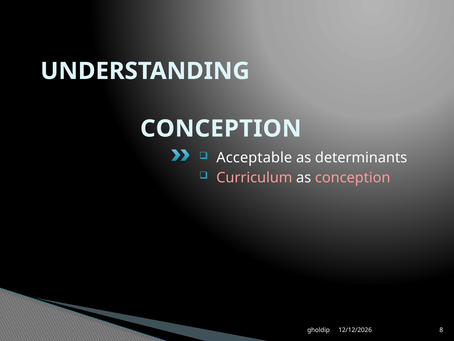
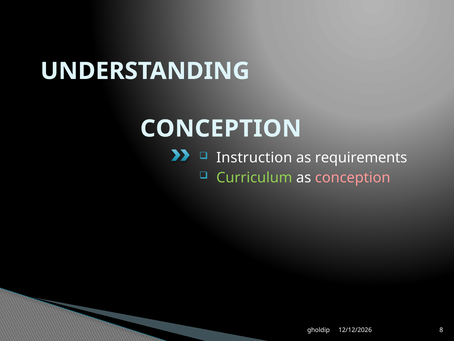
Acceptable: Acceptable -> Instruction (254, 158)
determinants: determinants -> requirements (361, 158)
Curriculum colour: pink -> light green (254, 177)
